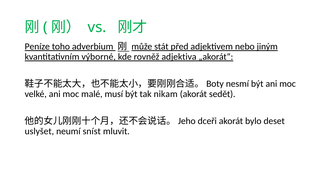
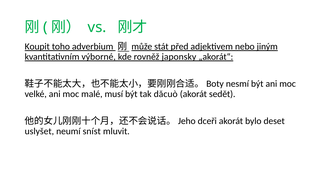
Peníze: Peníze -> Koupit (37, 47)
adjektiva: adjektiva -> japonsky (179, 57)
nikam: nikam -> dǎcuò (166, 94)
